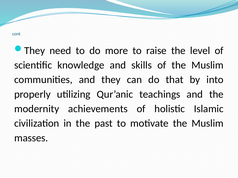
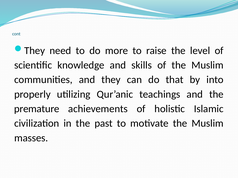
modernity: modernity -> premature (37, 109)
